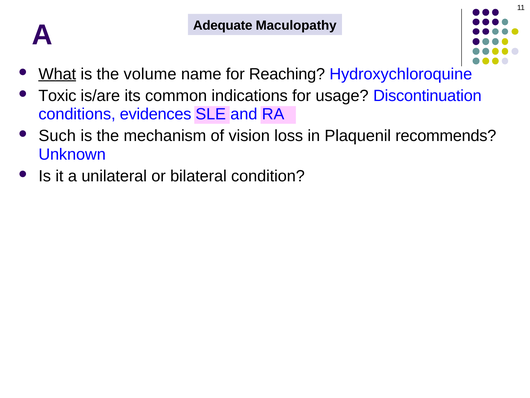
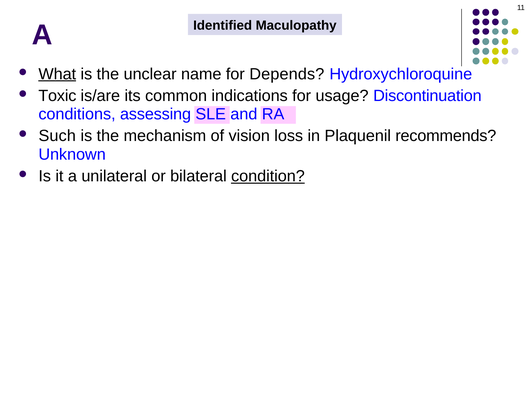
Adequate: Adequate -> Identified (223, 25)
volume: volume -> unclear (150, 74)
Reaching: Reaching -> Depends (287, 74)
evidences: evidences -> assessing (156, 114)
condition underline: none -> present (268, 176)
